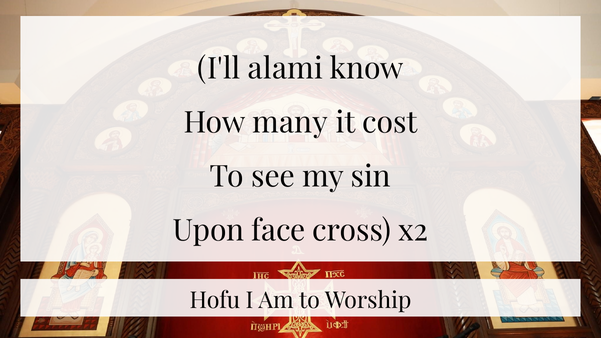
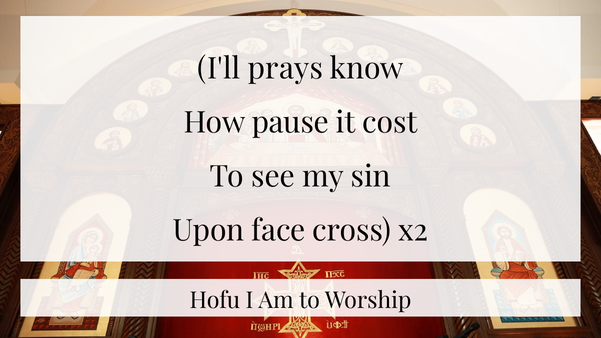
alami: alami -> prays (286, 69)
many: many -> pause (290, 123)
